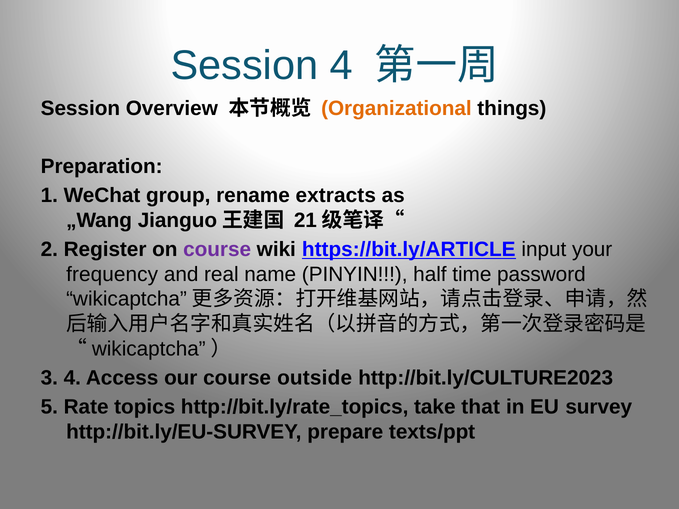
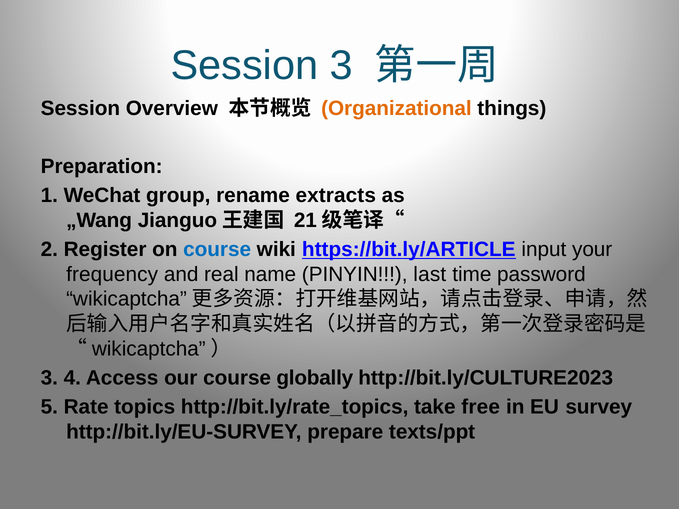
Session 4: 4 -> 3 (341, 66)
course colour: purple -> blue (217, 250)
half: half -> last (430, 274)
outside: outside -> globally (315, 378)
that: that -> free (481, 407)
